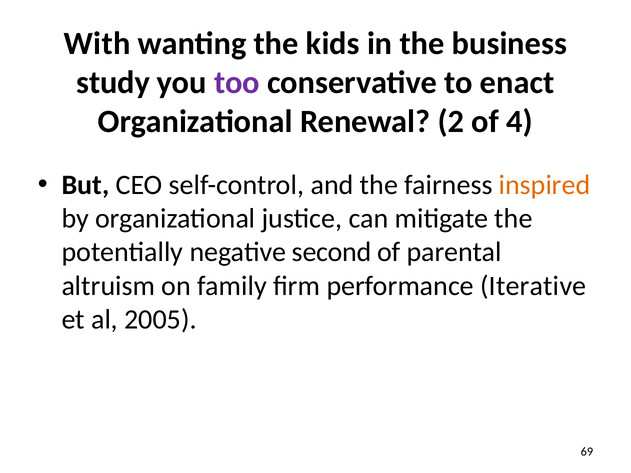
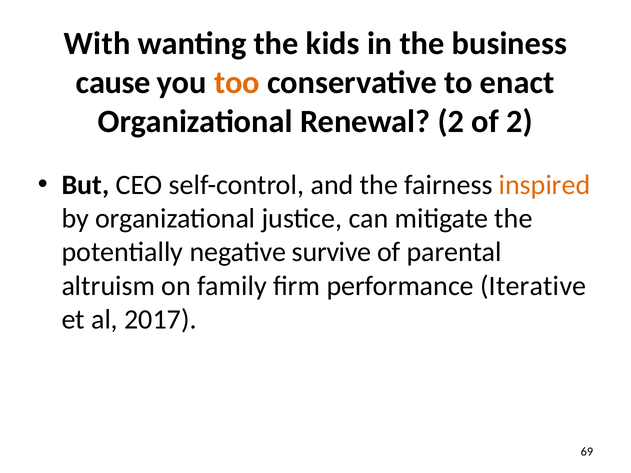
study: study -> cause (113, 83)
too colour: purple -> orange (237, 83)
of 4: 4 -> 2 (520, 122)
second: second -> survive (332, 252)
2005: 2005 -> 2017 (160, 320)
